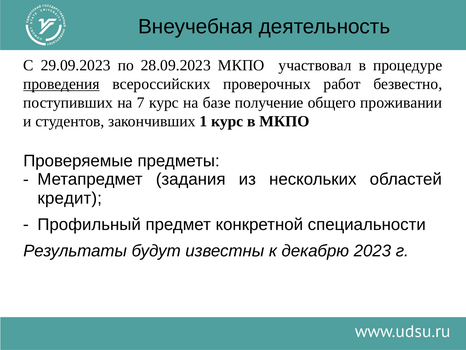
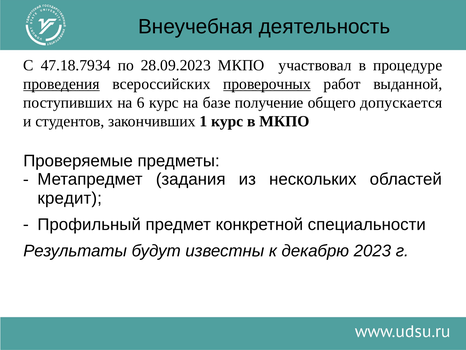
29.09.2023: 29.09.2023 -> 47.18.7934 (76, 65)
проверочных underline: none -> present (267, 84)
безвестно: безвестно -> выданной (408, 84)
7: 7 -> 6 (141, 102)
проживании: проживании -> допускается (401, 102)
